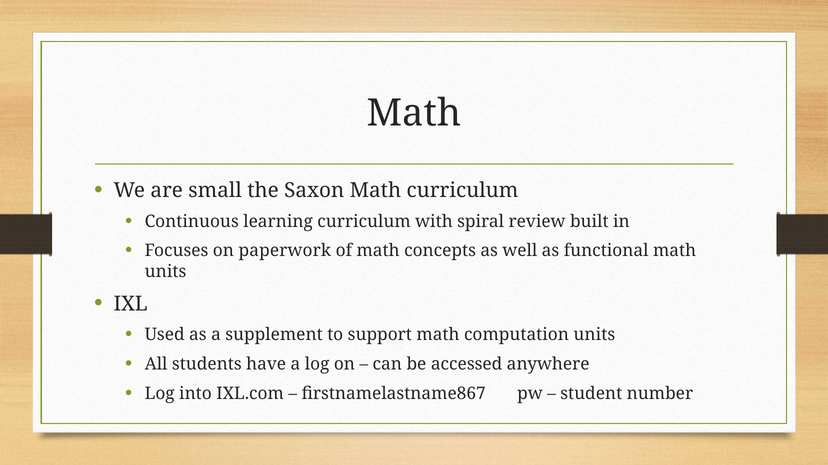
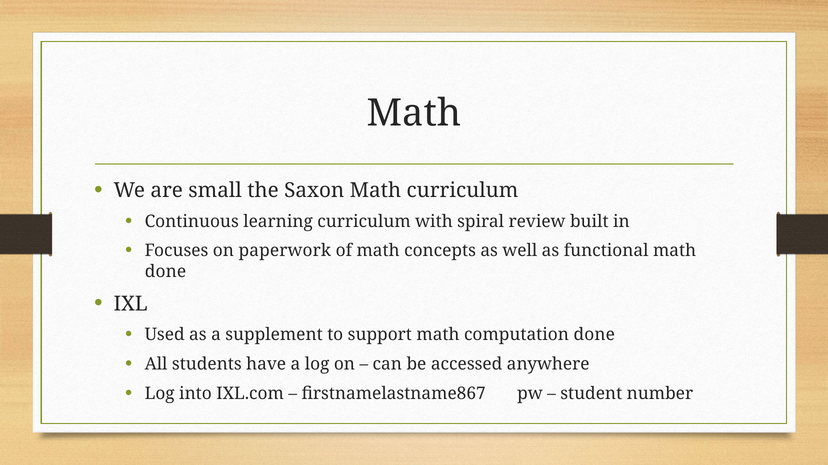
units: units -> done (165, 272)
computation units: units -> done (594, 335)
